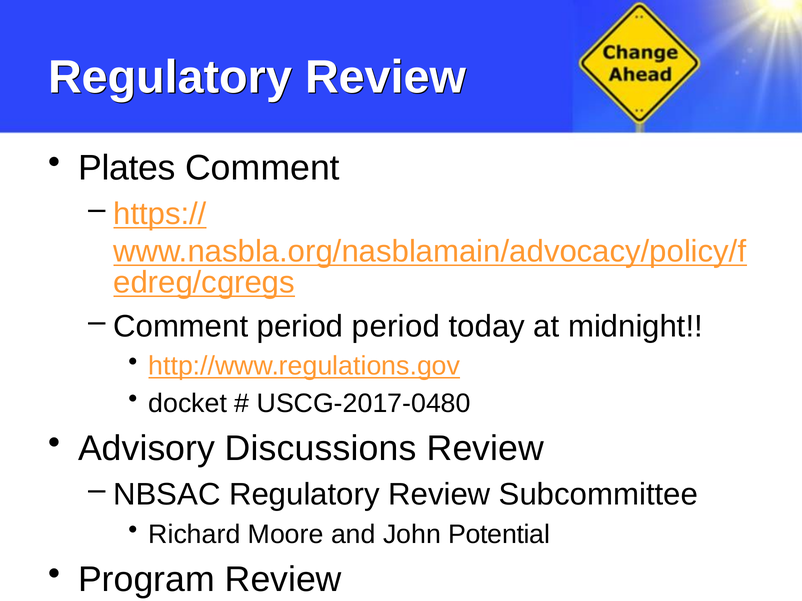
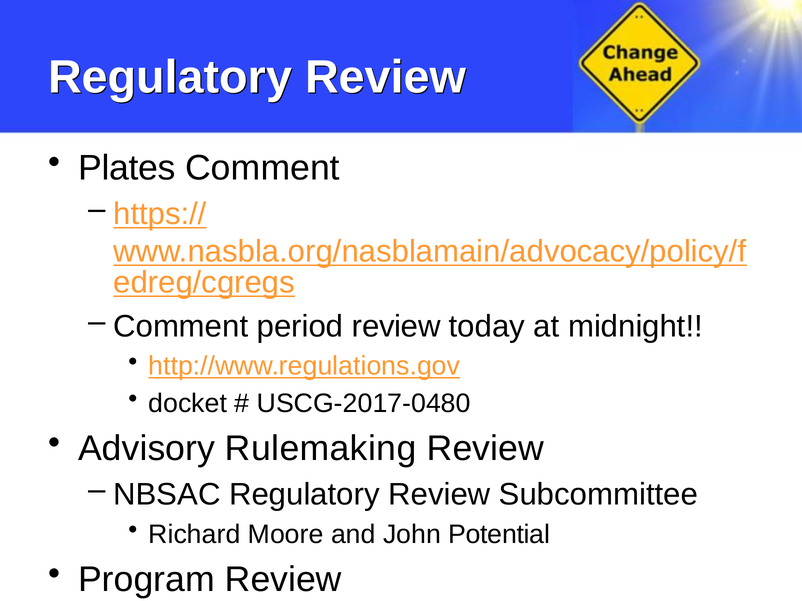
period period: period -> review (396, 327)
Discussions: Discussions -> Rulemaking (321, 449)
